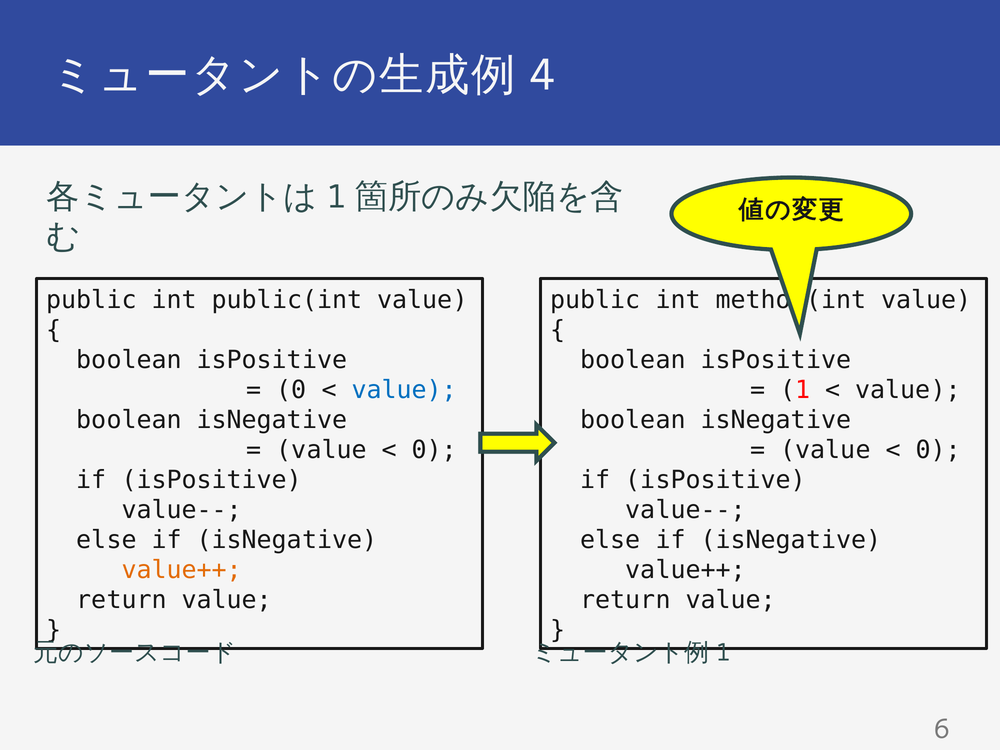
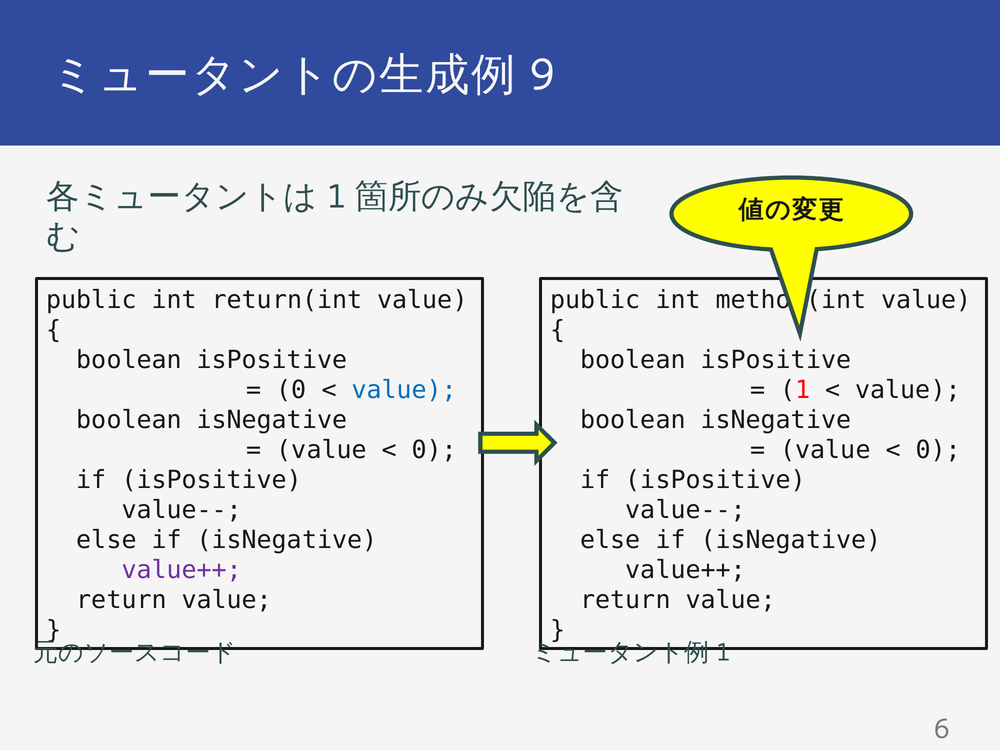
4: 4 -> 9 (542, 75)
public(int: public(int -> return(int (287, 300)
value++ colour: orange -> purple (182, 570)
